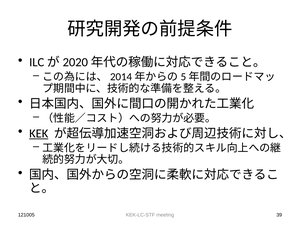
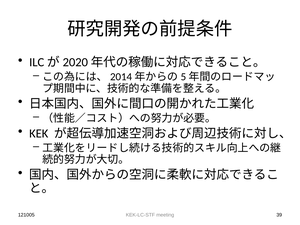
KEK underline: present -> none (39, 133)
